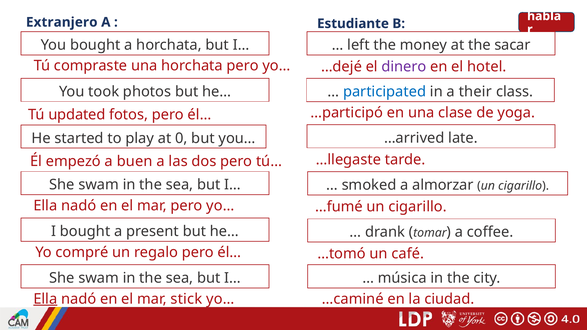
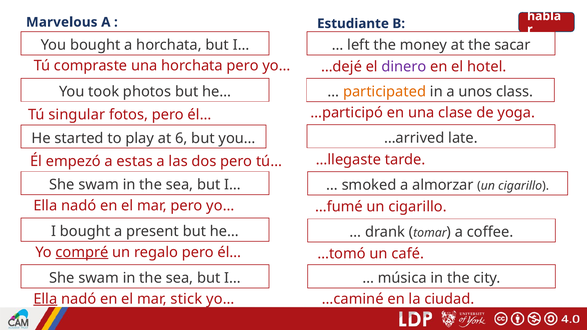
Extranjero: Extranjero -> Marvelous (62, 22)
participated colour: blue -> orange (385, 92)
their: their -> unos (475, 92)
updated: updated -> singular (77, 115)
0: 0 -> 6 (181, 138)
buen: buen -> estas (135, 161)
compré underline: none -> present (82, 252)
